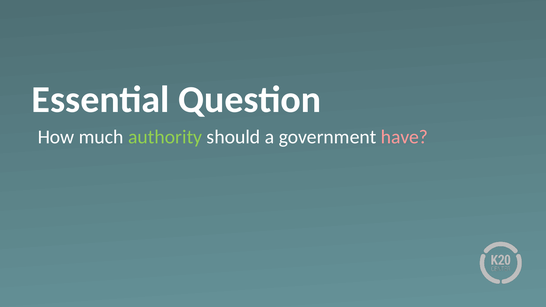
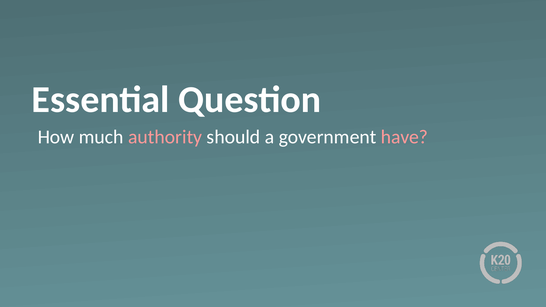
authority colour: light green -> pink (165, 137)
